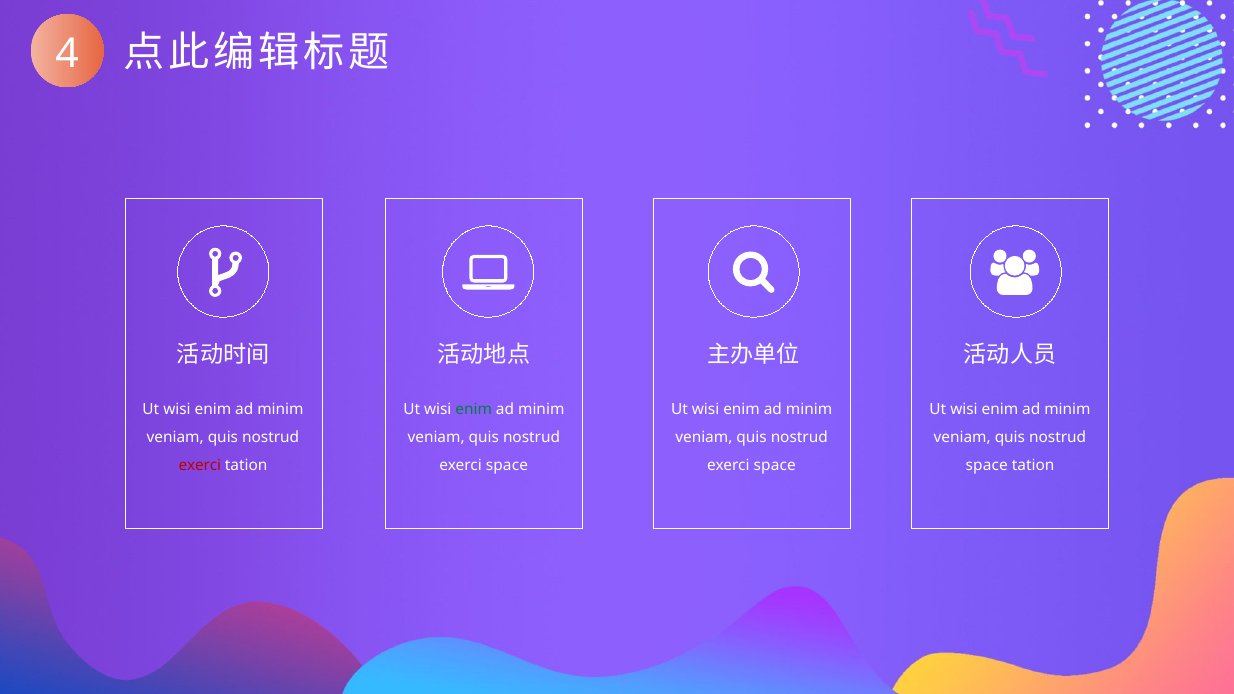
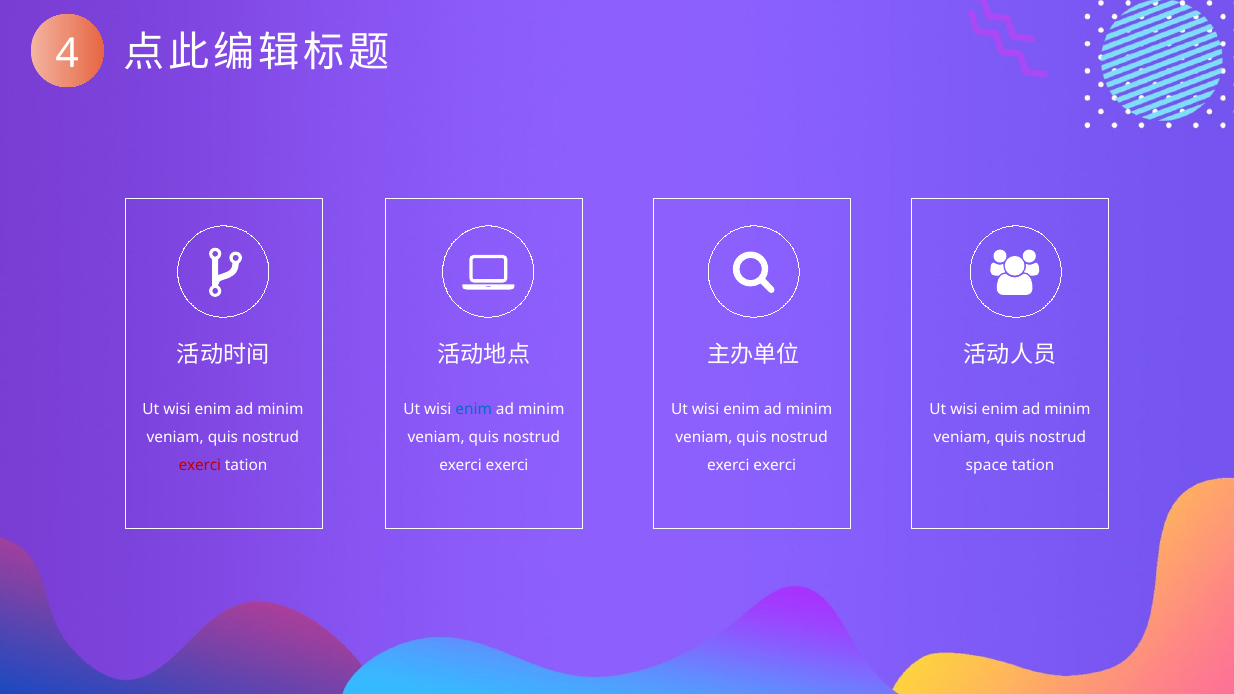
enim colour: green -> blue (474, 409)
space: space -> exerci (507, 465)
space: space -> exerci (775, 465)
